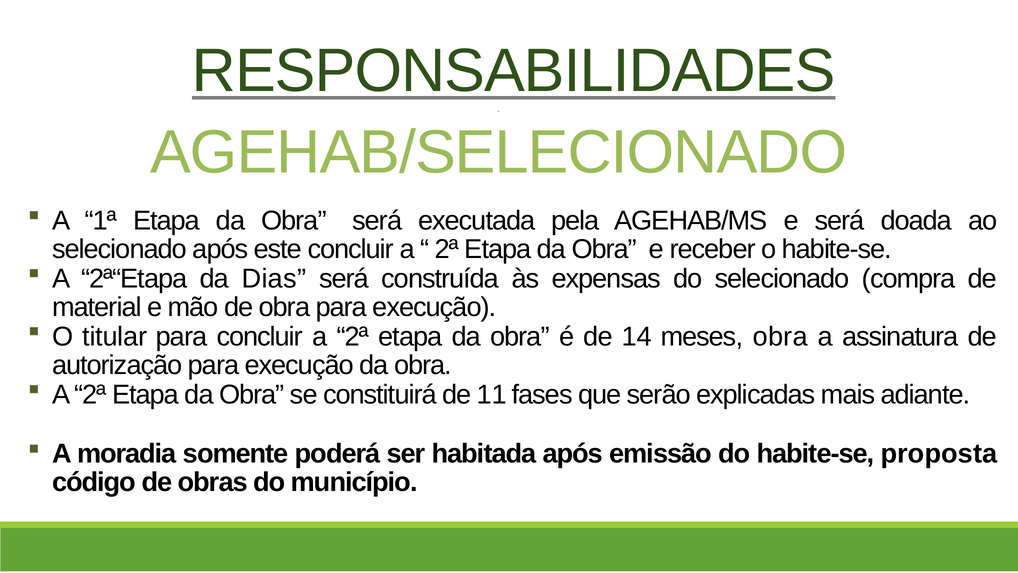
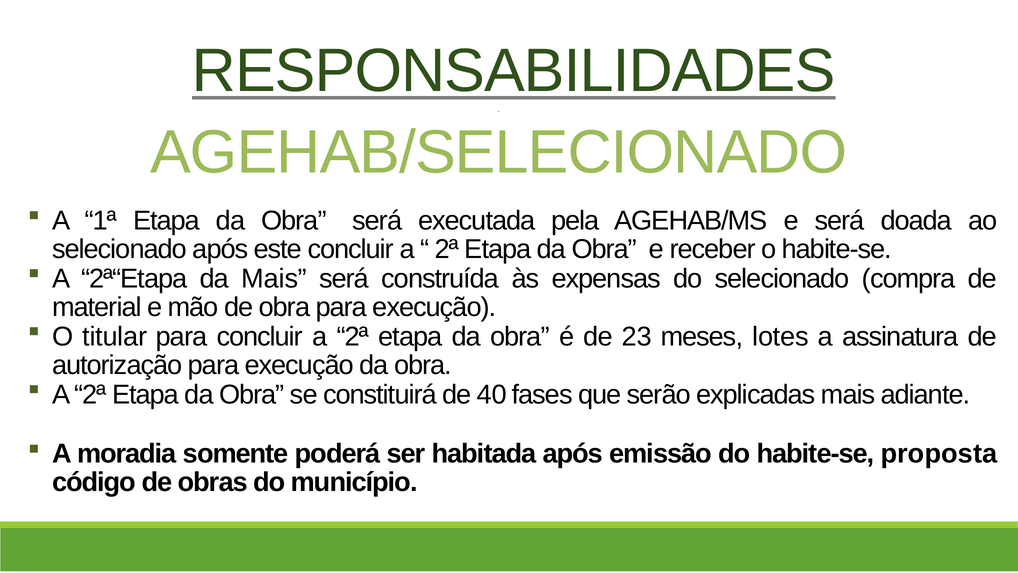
da Dias: Dias -> Mais (274, 279)
14: 14 -> 23 (637, 337)
meses obra: obra -> lotes (781, 337)
11: 11 -> 40 (492, 395)
